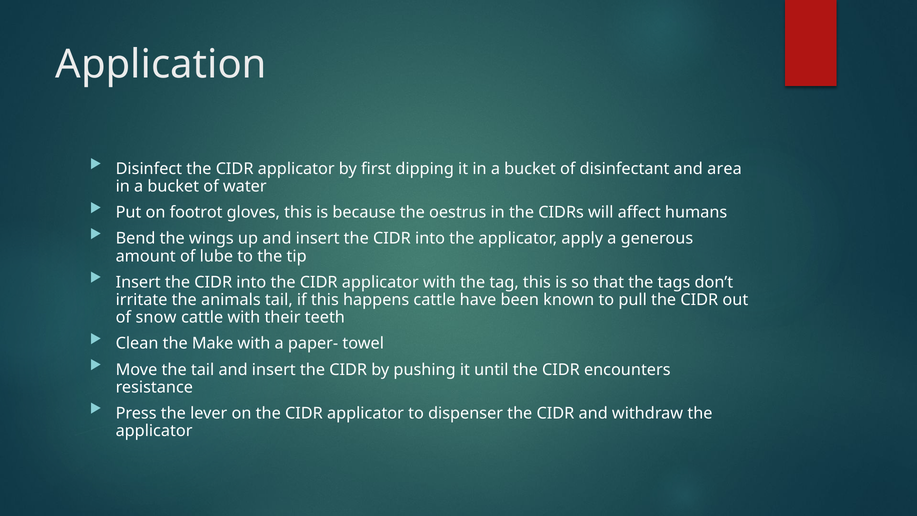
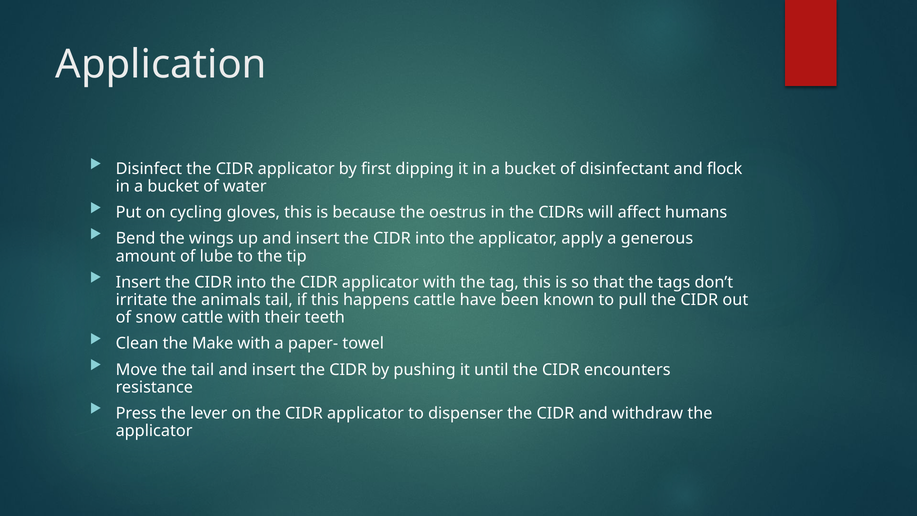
area: area -> flock (725, 169)
footrot: footrot -> cycling (196, 212)
